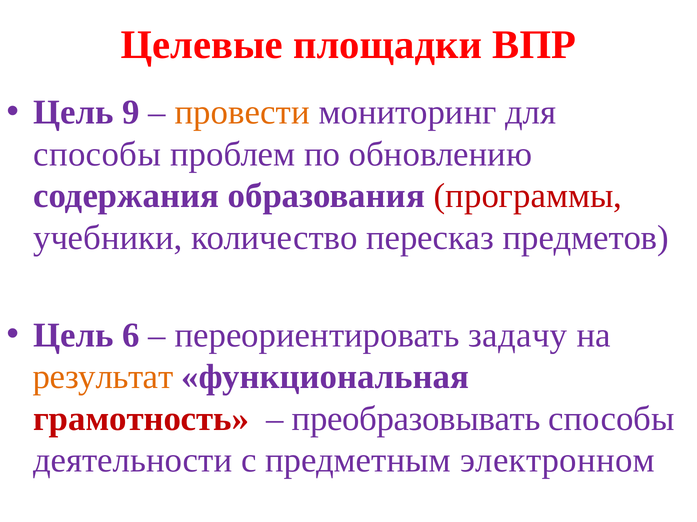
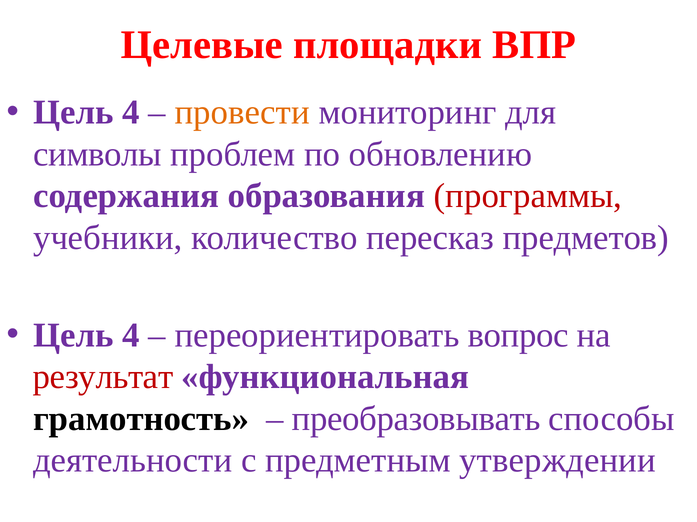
9: 9 -> 4 (131, 113)
способы: способы -> символы (97, 154)
6: 6 -> 4 (131, 336)
задачу: задачу -> вопрос (518, 336)
результат colour: orange -> red (103, 377)
грамотность colour: red -> black (141, 419)
электронном: электронном -> утверждении (558, 461)
